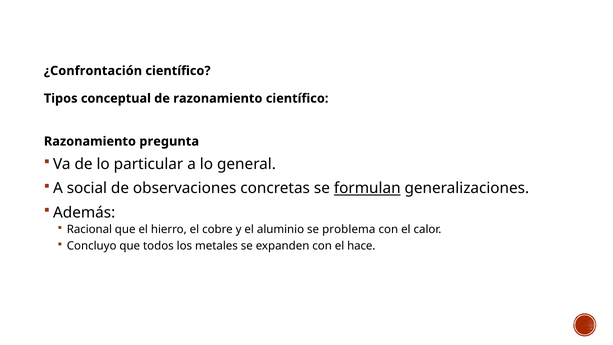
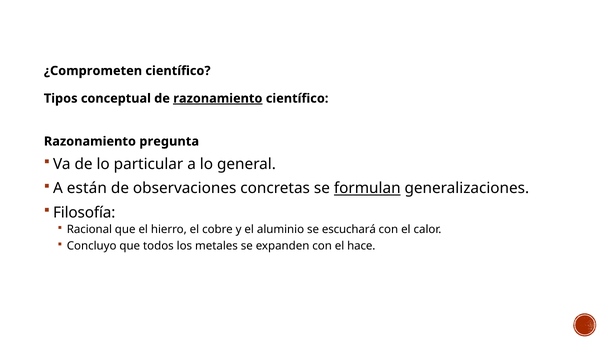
¿Confrontación: ¿Confrontación -> ¿Comprometen (93, 71)
razonamiento underline: none -> present (218, 98)
social: social -> están (87, 188)
Además: Además -> Filosofía (84, 213)
problema: problema -> escuchará (349, 230)
